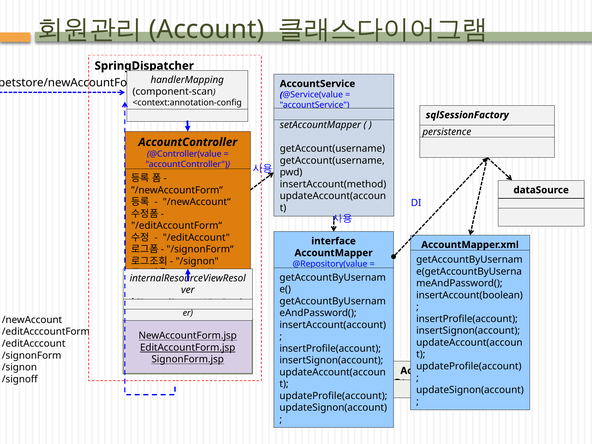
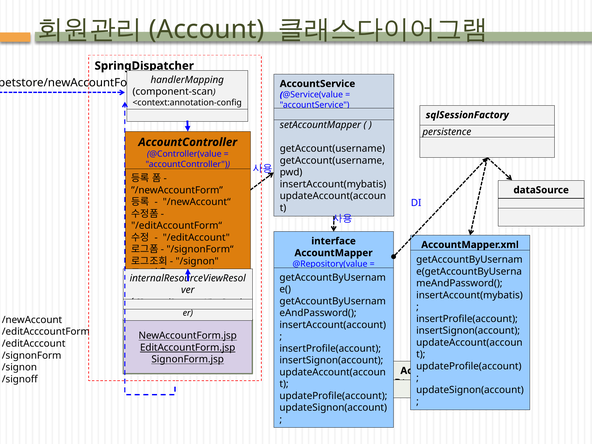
insertAccount(method: insertAccount(method -> insertAccount(mybatis (333, 184)
insertAccount(boolean: insertAccount(boolean -> insertAccount(mybatis (469, 295)
